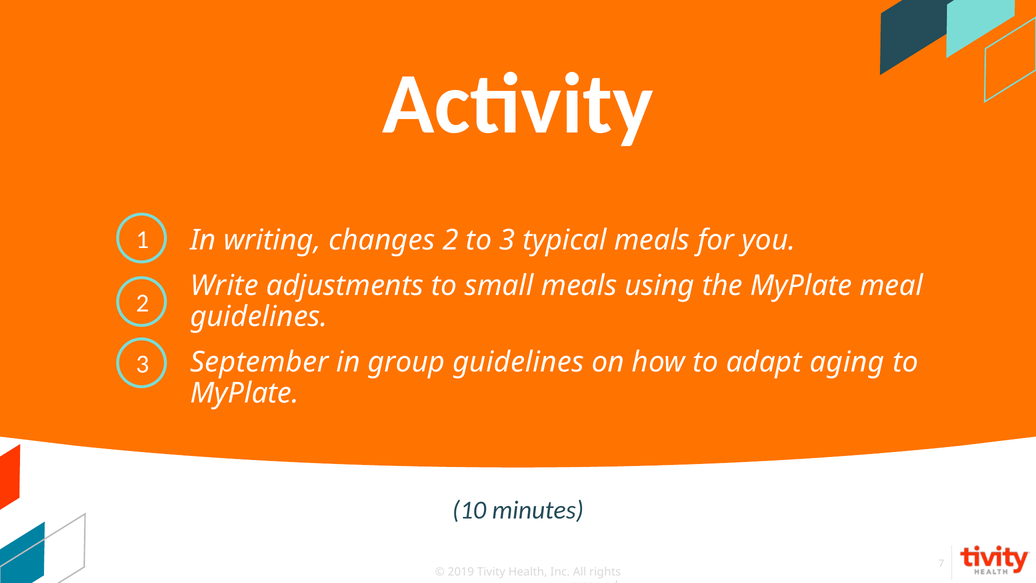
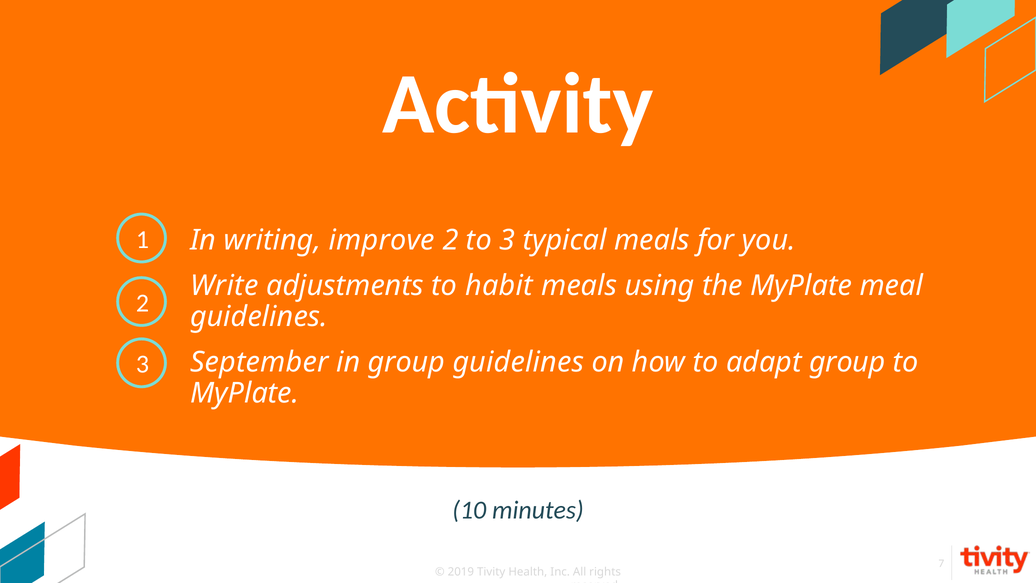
changes: changes -> improve (382, 240)
small: small -> habit (499, 286)
adapt aging: aging -> group (847, 362)
